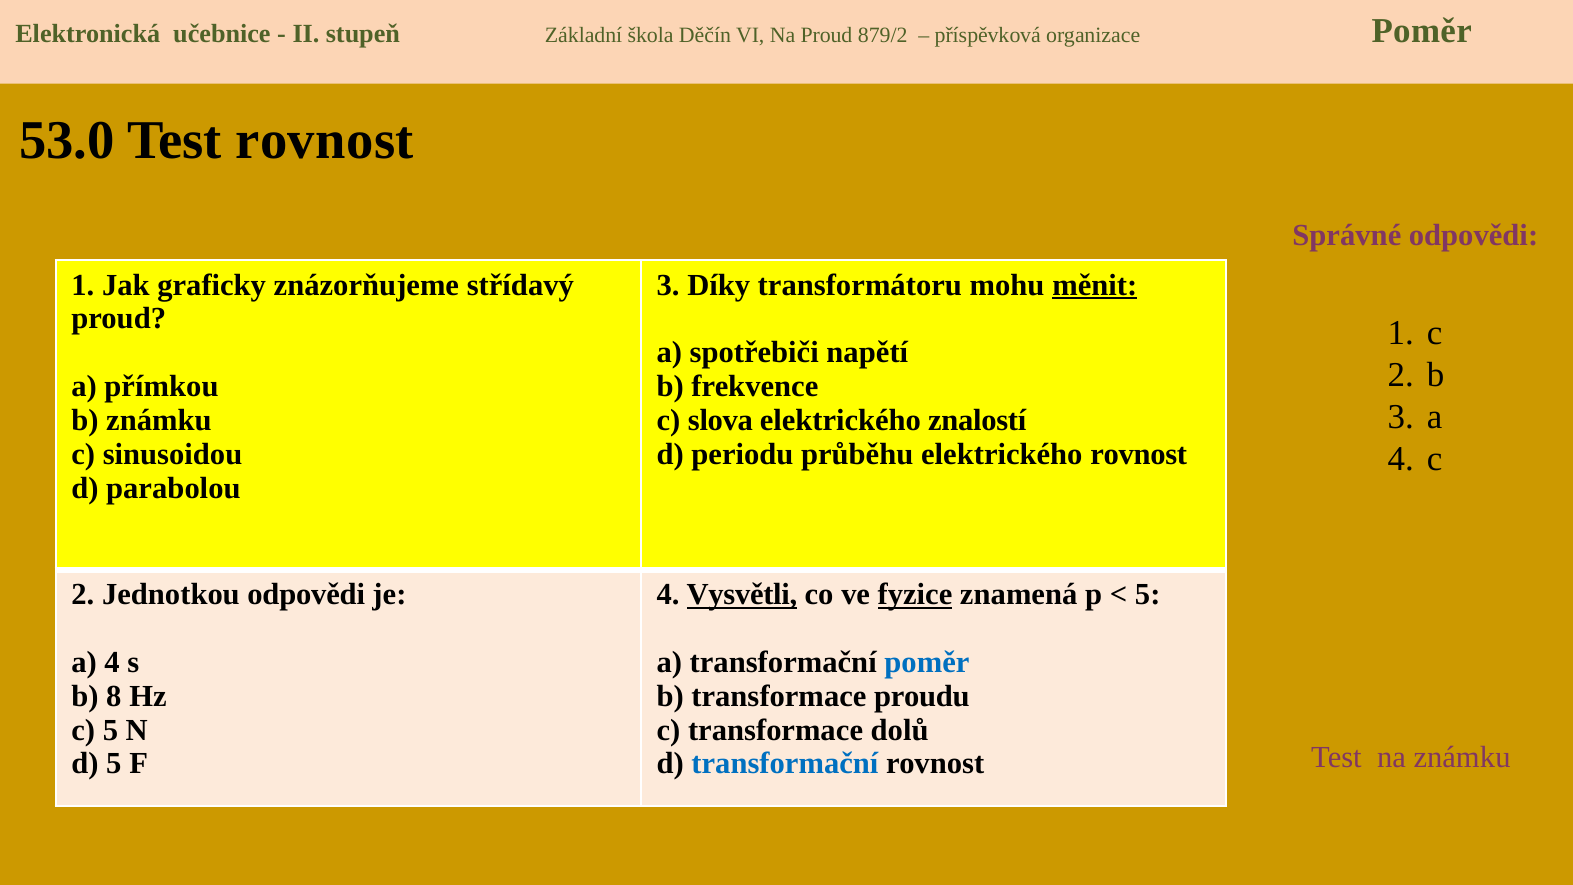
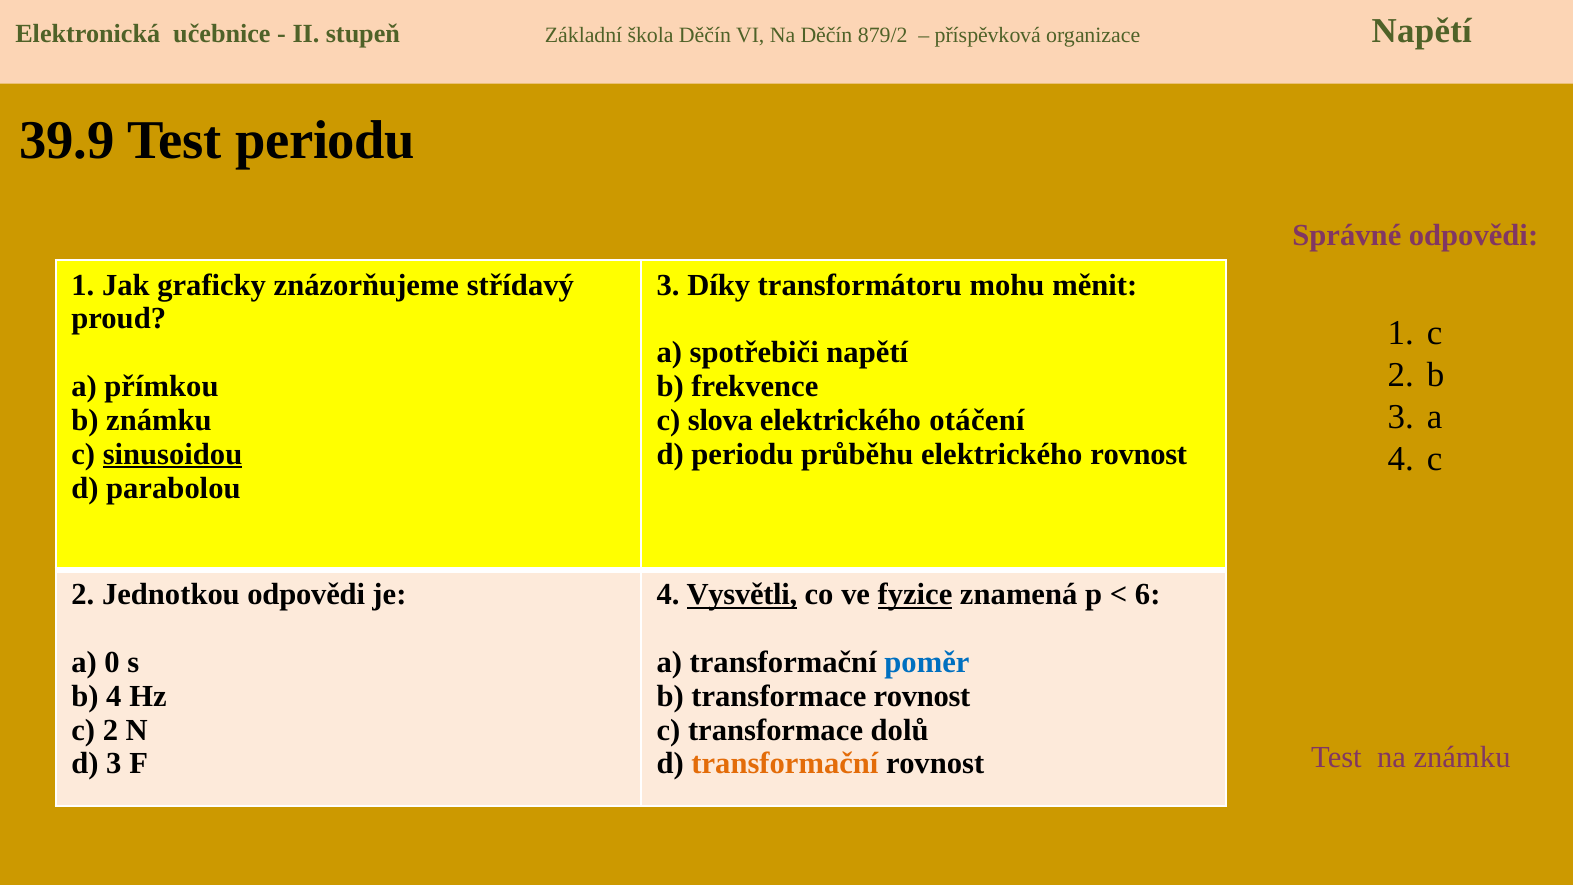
Na Proud: Proud -> Děčín (826, 35)
organizace Poměr: Poměr -> Napětí (1422, 31)
53.0: 53.0 -> 39.9 (67, 141)
Test rovnost: rovnost -> periodu (325, 141)
měnit underline: present -> none (1095, 285)
znalostí: znalostí -> otáčení (977, 420)
sinusoidou underline: none -> present (173, 454)
5: 5 -> 6 (1148, 595)
4: 4 -> 0 (112, 662)
b 8: 8 -> 4 (114, 696)
transformace proudu: proudu -> rovnost (922, 696)
5: 5 -> 2 (110, 730)
d 5: 5 -> 3 (114, 764)
transformační colour: blue -> orange (785, 764)
